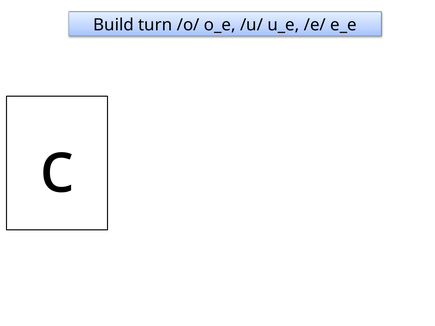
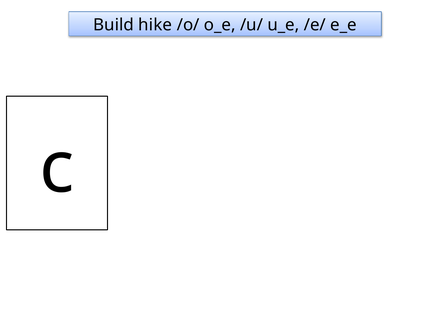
turn: turn -> hike (155, 25)
